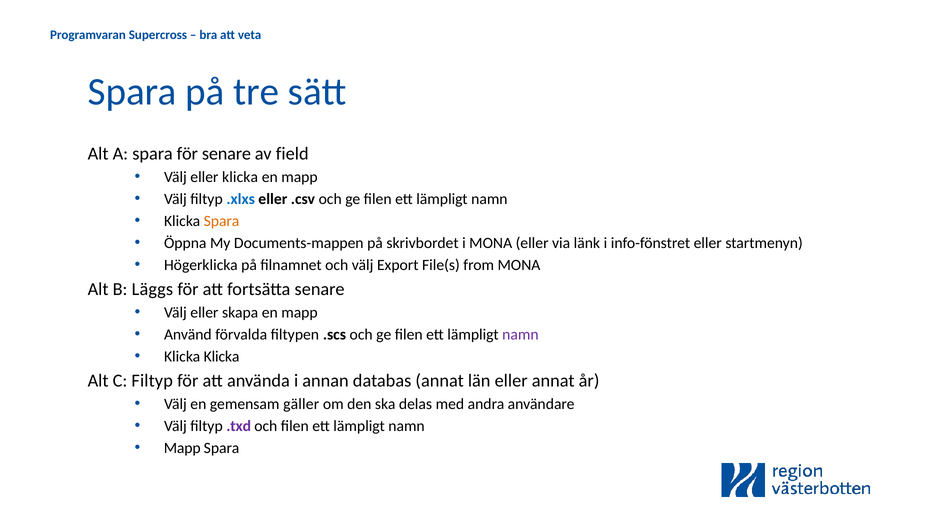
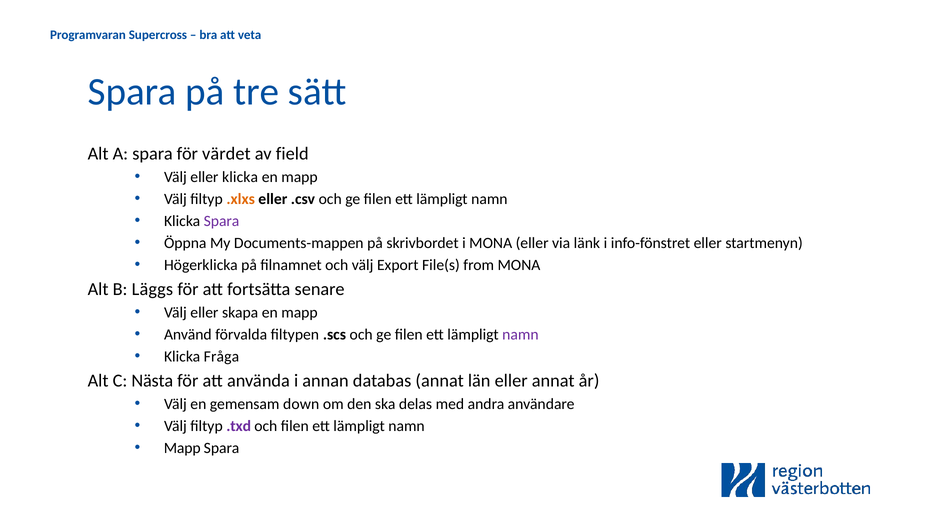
för senare: senare -> värdet (226, 154)
.xlxs colour: blue -> orange (241, 199)
Spara colour: orange -> purple (222, 221)
Klicka Klicka: Klicka -> Fråga (221, 356)
C Filtyp: Filtyp -> Nästa (152, 380)
gäller: gäller -> down (301, 404)
